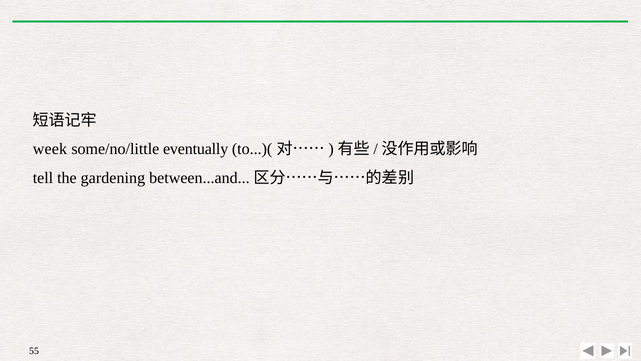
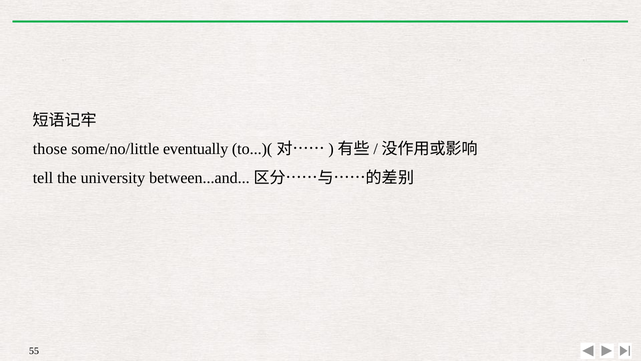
week: week -> those (50, 149)
gardening: gardening -> university (113, 178)
